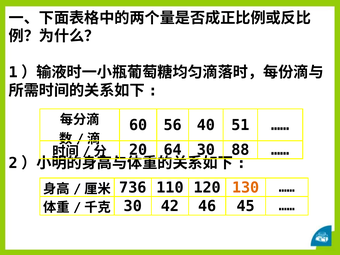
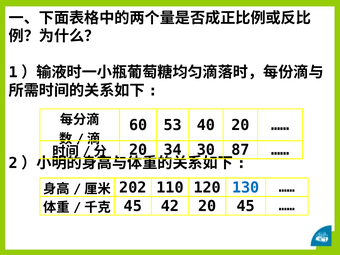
56: 56 -> 53 (173, 125)
40 51: 51 -> 20 (240, 125)
64: 64 -> 34 (173, 150)
88: 88 -> 87 (240, 150)
736: 736 -> 202 (133, 188)
130 colour: orange -> blue (246, 188)
30: 30 -> 45 (133, 206)
42 46: 46 -> 20 (207, 206)
